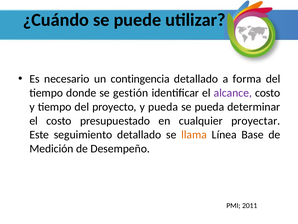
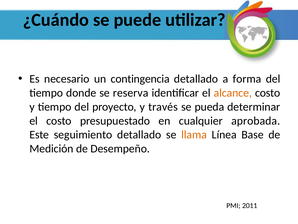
gestión: gestión -> reserva (131, 93)
alcance colour: purple -> orange (233, 93)
y pueda: pueda -> través (163, 107)
proyectar: proyectar -> aprobada (256, 121)
